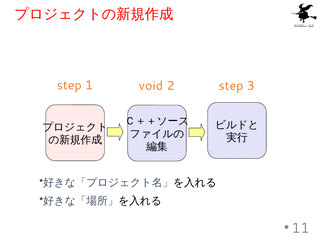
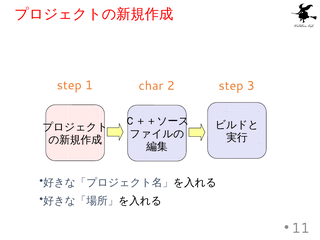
void: void -> char (151, 86)
